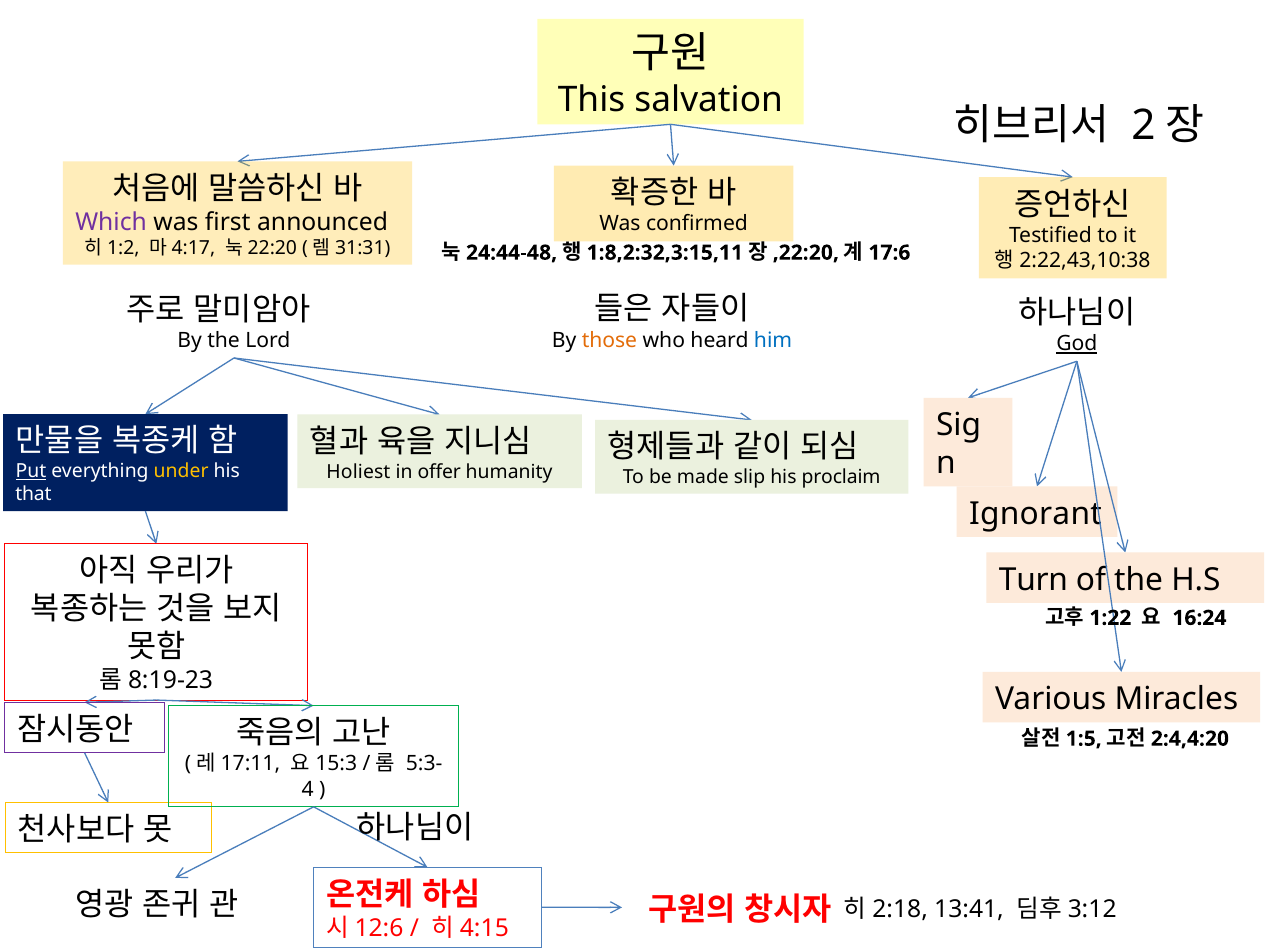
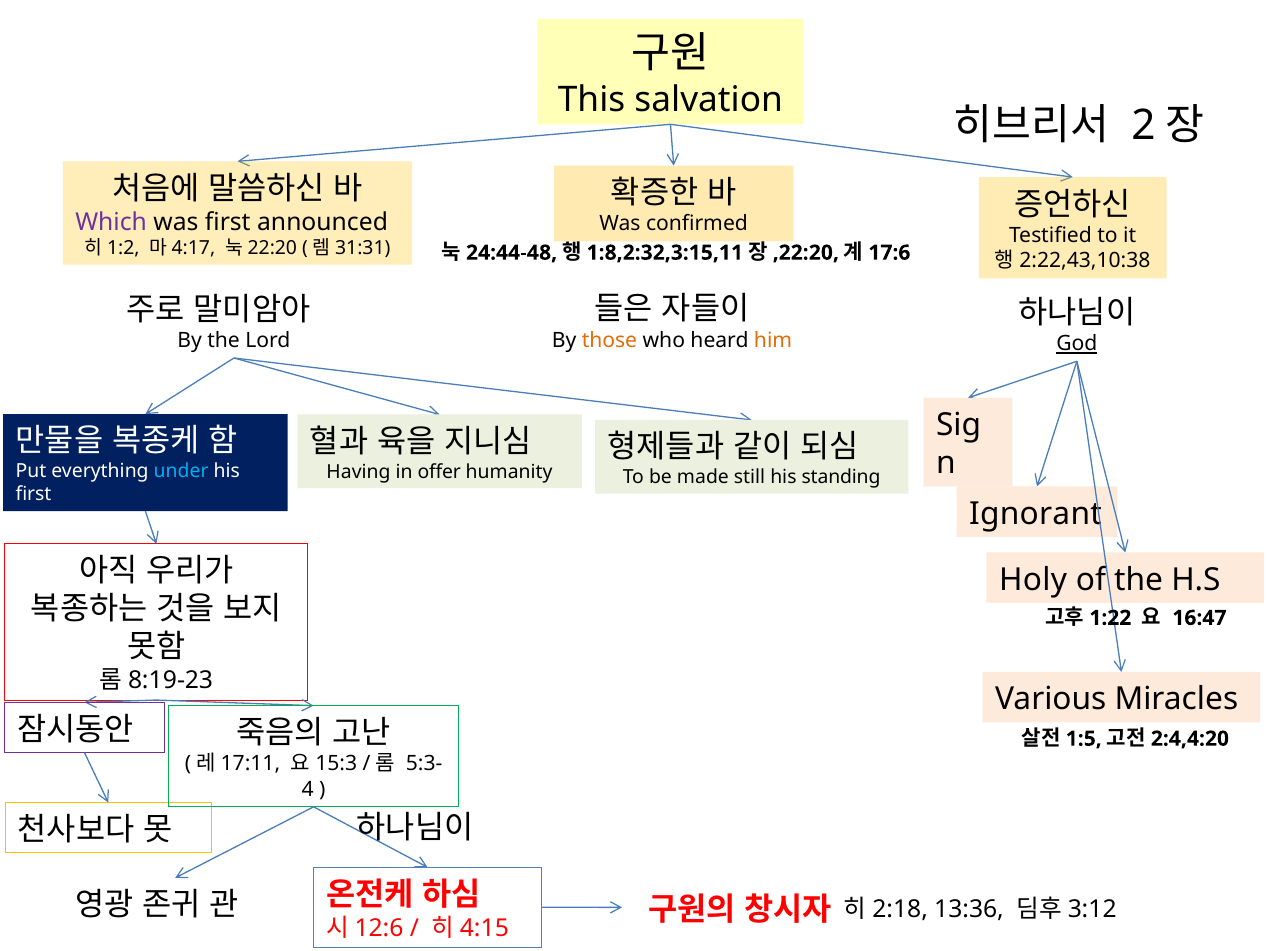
him colour: blue -> orange (773, 340)
Put underline: present -> none (31, 471)
under colour: yellow -> light blue (181, 471)
Holiest: Holiest -> Having (359, 472)
slip: slip -> still (750, 477)
proclaim: proclaim -> standing (841, 477)
that: that -> first (33, 495)
Turn: Turn -> Holy (1033, 580)
16:24: 16:24 -> 16:47 (1199, 618)
13:41: 13:41 -> 13:36 (969, 909)
